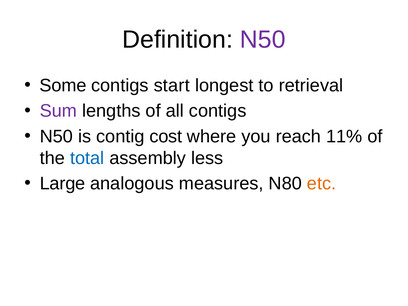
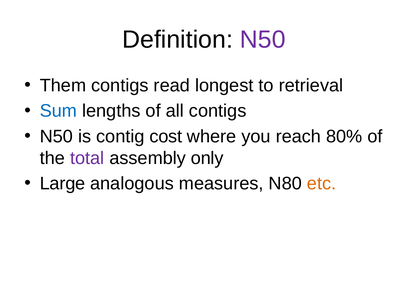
Some: Some -> Them (63, 86)
start: start -> read (172, 86)
Sum colour: purple -> blue (58, 111)
11%: 11% -> 80% (344, 136)
total colour: blue -> purple (87, 158)
less: less -> only (207, 158)
